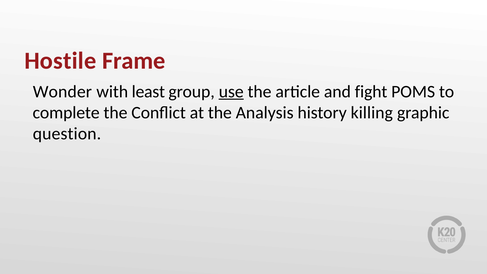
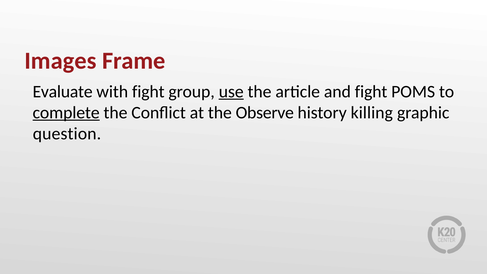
Hostile: Hostile -> Images (60, 61)
Wonder: Wonder -> Evaluate (63, 92)
with least: least -> fight (148, 92)
complete underline: none -> present (66, 113)
Analysis: Analysis -> Observe (265, 113)
